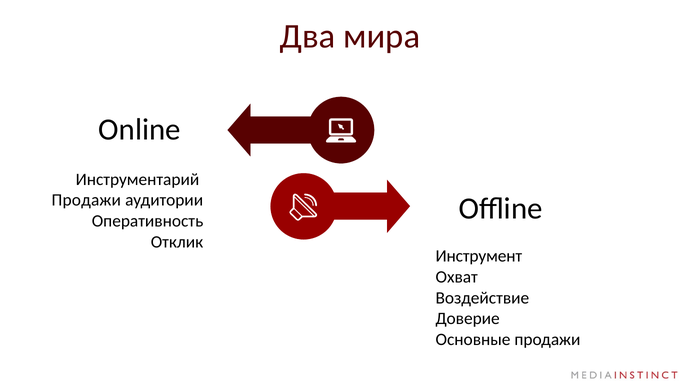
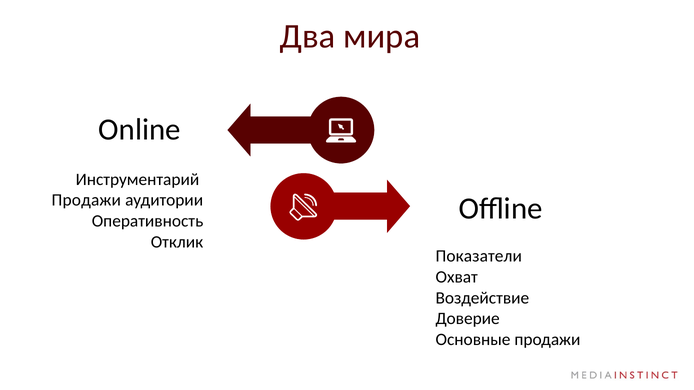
Инструмент: Инструмент -> Показатели (479, 257)
